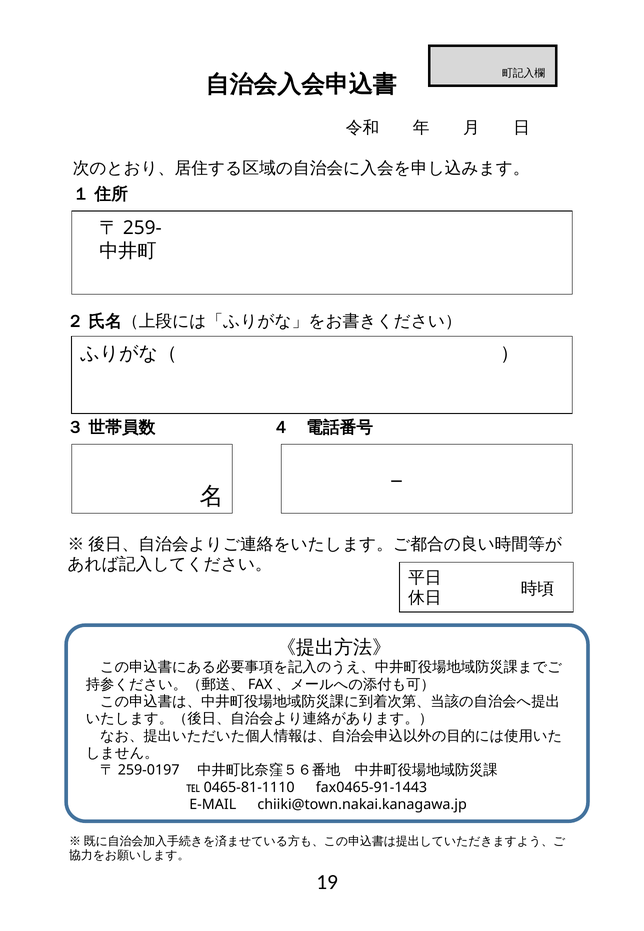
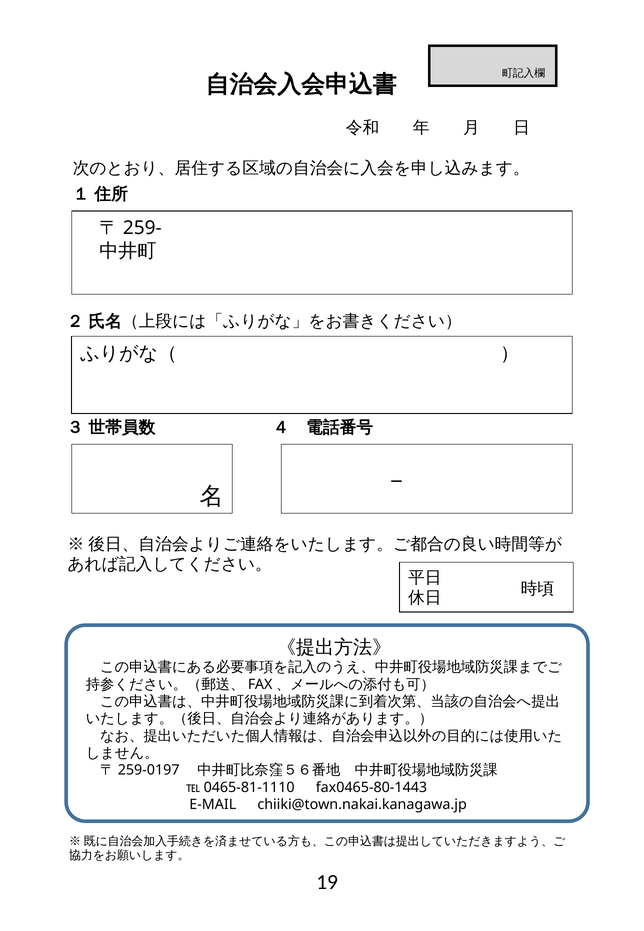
fax0465-91-1443: fax0465-91-1443 -> fax0465-80-1443 (371, 787)
